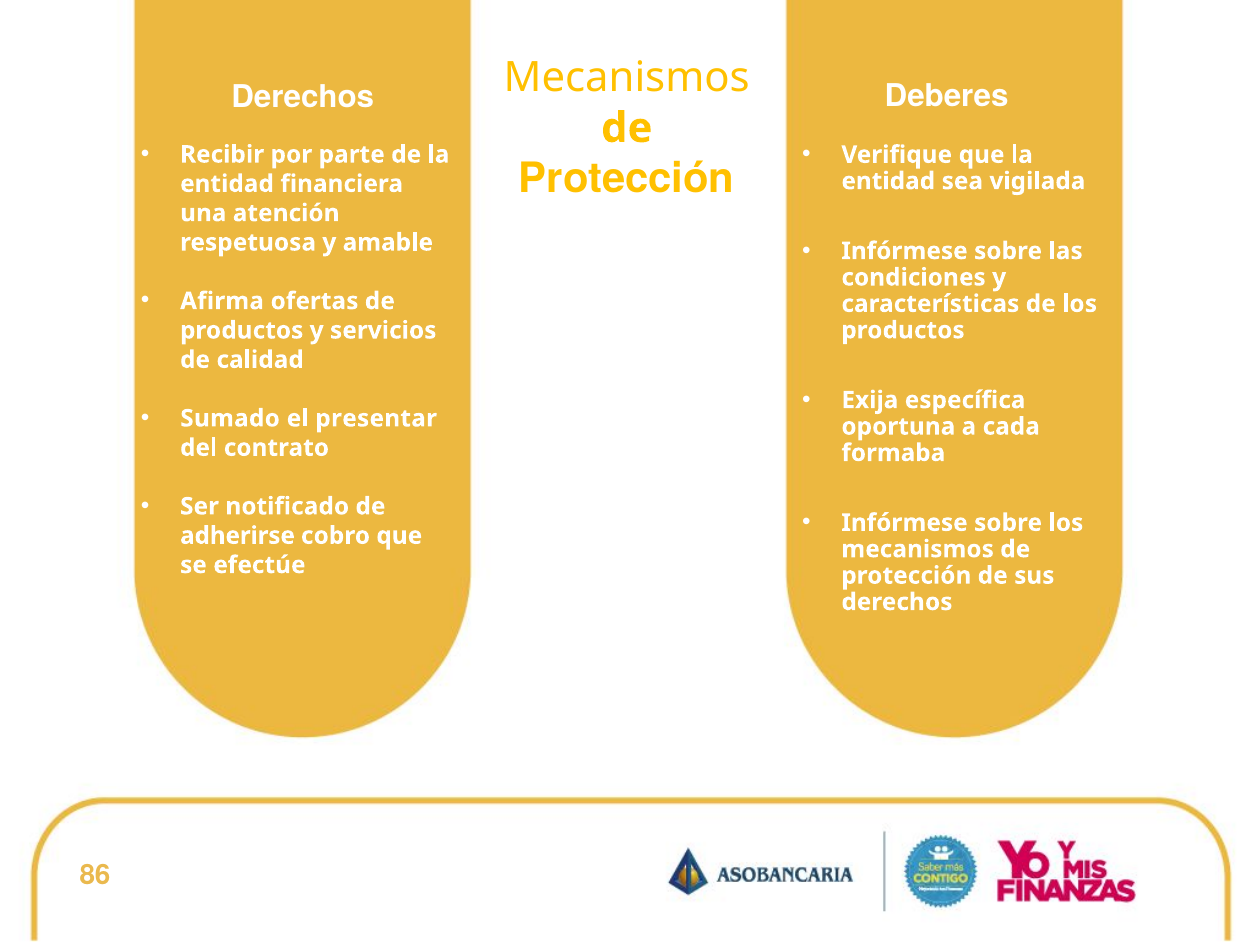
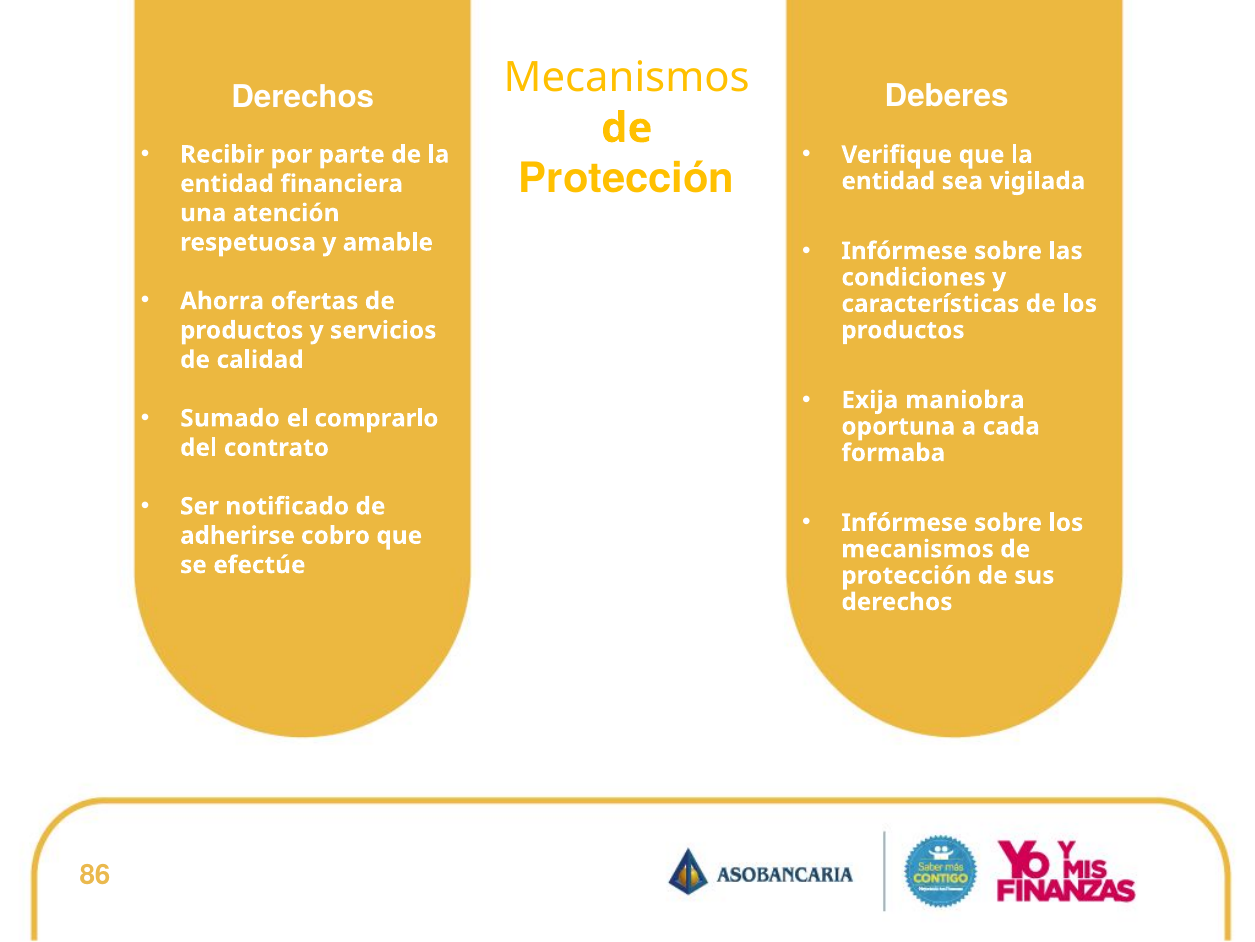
Afirma: Afirma -> Ahorra (222, 301)
específica: específica -> maniobra (965, 400)
presentar: presentar -> comprarlo (376, 418)
